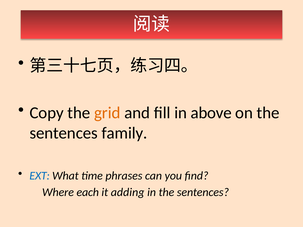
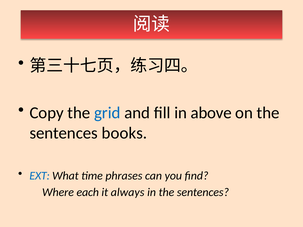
grid colour: orange -> blue (107, 113)
family: family -> books (124, 133)
adding: adding -> always (128, 192)
